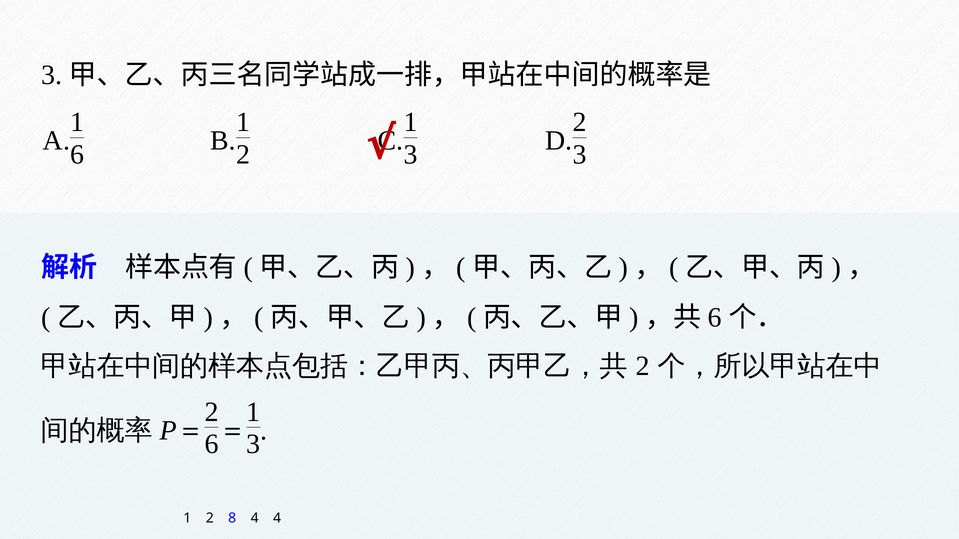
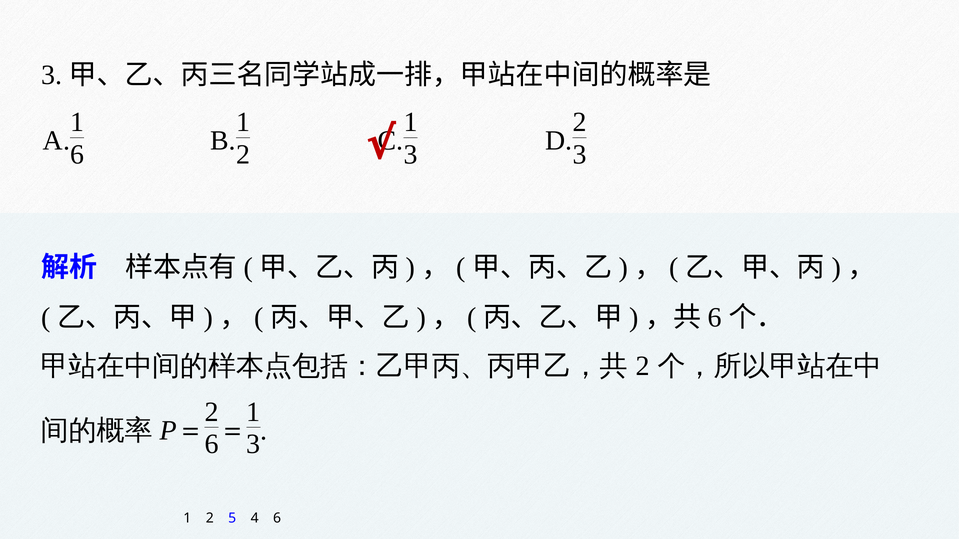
8: 8 -> 5 (232, 518)
4 4: 4 -> 6 (277, 518)
